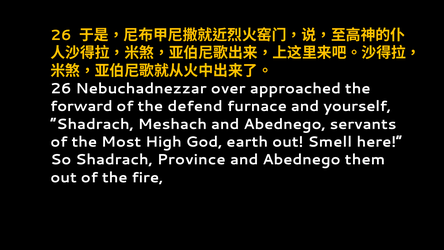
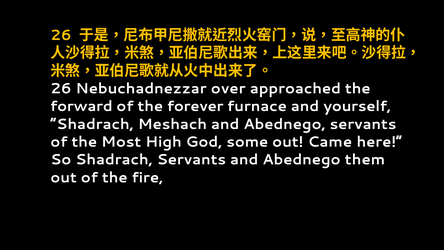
defend: defend -> forever (195, 106)
earth: earth -> some (247, 142)
Smell: Smell -> Came (330, 142)
Shadrach Province: Province -> Servants (191, 160)
